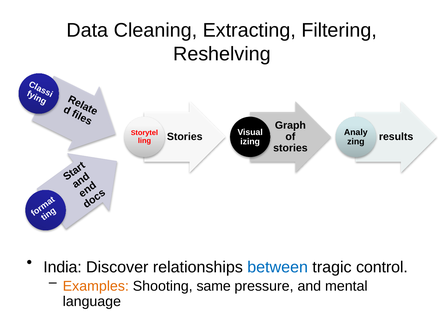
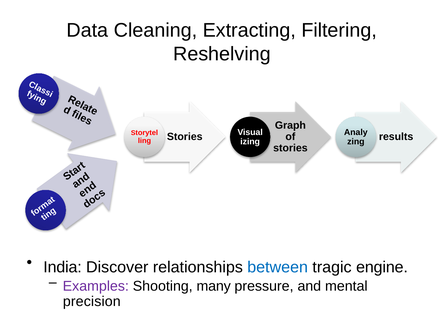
control: control -> engine (382, 267)
Examples colour: orange -> purple (96, 286)
same: same -> many (214, 286)
language: language -> precision (92, 302)
